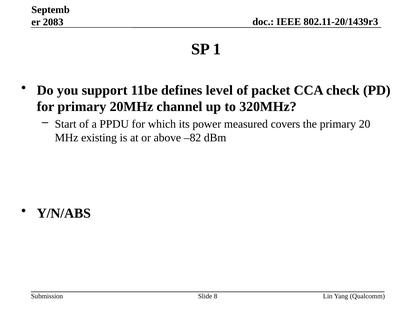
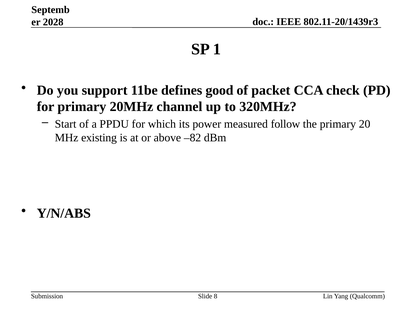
2083: 2083 -> 2028 (53, 22)
level: level -> good (219, 90)
covers: covers -> follow (285, 124)
